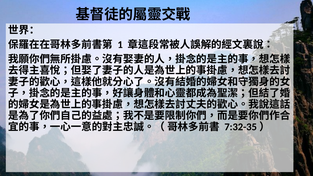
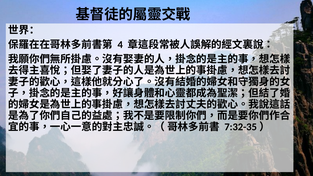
1: 1 -> 4 (120, 45)
